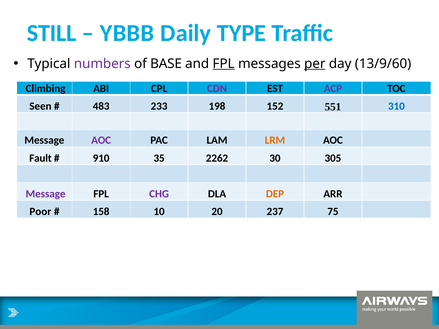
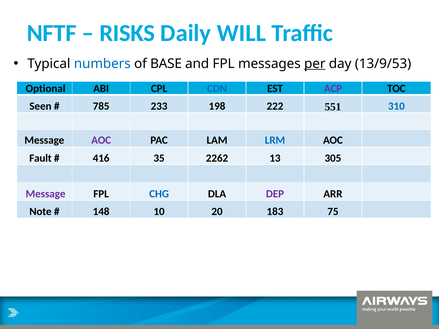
STILL: STILL -> NFTF (52, 33)
YBBB: YBBB -> RISKS (127, 33)
TYPE: TYPE -> WILL (241, 33)
numbers colour: purple -> blue (102, 64)
FPL underline: present -> none (224, 64)
13/9/60: 13/9/60 -> 13/9/53 (383, 64)
Climbing: Climbing -> Optional (46, 88)
CDN colour: purple -> blue (217, 88)
483: 483 -> 785 (101, 106)
152: 152 -> 222 (275, 106)
LRM colour: orange -> blue (275, 140)
910: 910 -> 416 (101, 158)
30: 30 -> 13 (275, 158)
CHG colour: purple -> blue (159, 194)
DEP colour: orange -> purple (275, 194)
Poor: Poor -> Note (40, 212)
158: 158 -> 148 (101, 212)
237: 237 -> 183 (275, 212)
